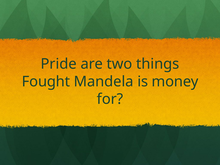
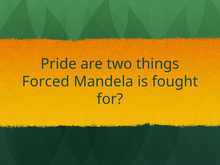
Fought: Fought -> Forced (46, 82)
money: money -> fought (175, 82)
